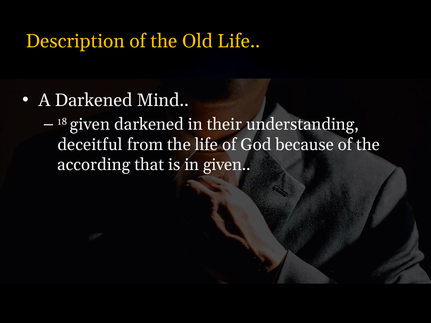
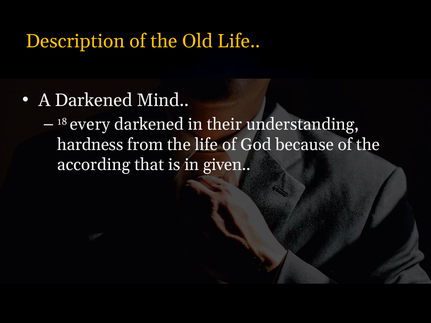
18 given: given -> every (90, 124)
deceitful: deceitful -> hardness (90, 145)
